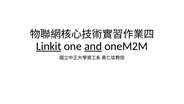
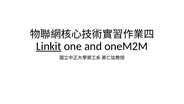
and underline: present -> none (93, 46)
